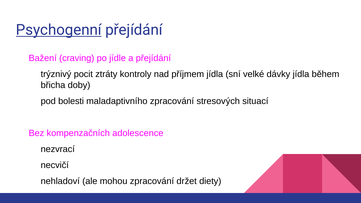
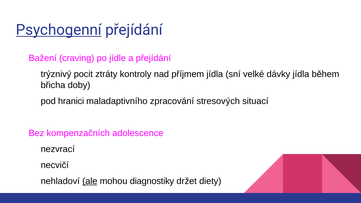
bolesti: bolesti -> hranici (71, 101)
ale underline: none -> present (90, 181)
mohou zpracování: zpracování -> diagnostiky (152, 181)
